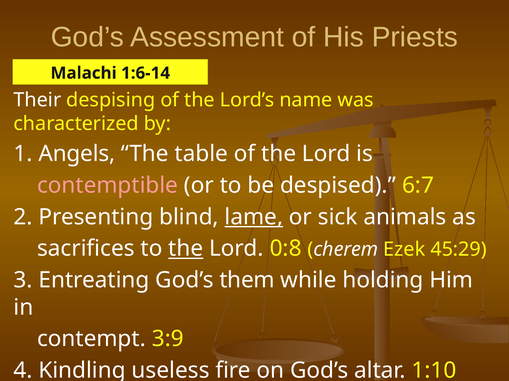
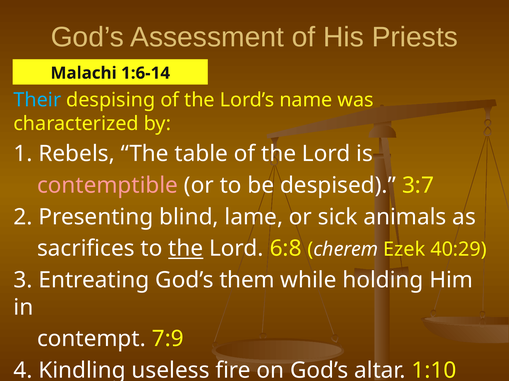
Their colour: white -> light blue (37, 100)
Angels: Angels -> Rebels (77, 154)
6:7: 6:7 -> 3:7 (418, 186)
lame underline: present -> none (254, 217)
0:8: 0:8 -> 6:8 (286, 249)
45:29: 45:29 -> 40:29 (459, 250)
3:9: 3:9 -> 7:9 (168, 340)
